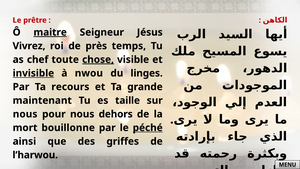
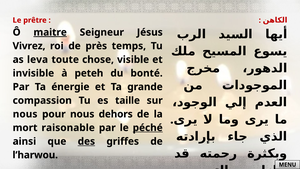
chef: chef -> leva (38, 59)
chose underline: present -> none (98, 59)
invisible underline: present -> none (33, 73)
nwou: nwou -> peteh (89, 73)
linges: linges -> bonté (147, 73)
recours: recours -> énergie (70, 87)
maintenant: maintenant -> compassion (42, 100)
bouillonne: bouillonne -> raisonable (68, 128)
des underline: none -> present (86, 141)
